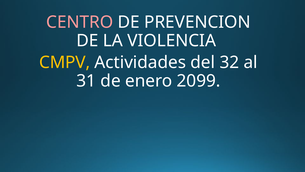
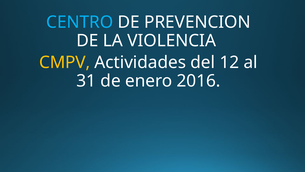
CENTRO colour: pink -> light blue (80, 22)
32: 32 -> 12 (229, 62)
2099: 2099 -> 2016 (199, 81)
